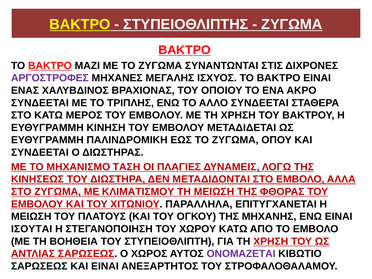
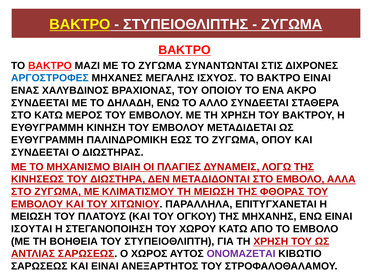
ΑΡΓΟΣΤΡΟΦΕΣ colour: purple -> blue (50, 78)
ΤΡΙΠΛΗΣ: ΤΡΙΠΛΗΣ -> ΔΗΛΑΔΗ (130, 103)
ΤΑΣΗ: ΤΑΣΗ -> ΒΙΑΙΗ (127, 167)
